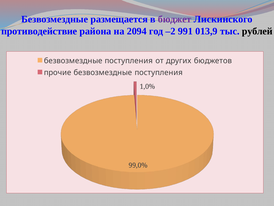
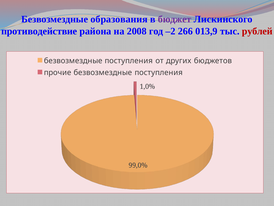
размещается: размещается -> образования (119, 19)
2094: 2094 -> 2008 (137, 31)
991: 991 -> 266 (185, 31)
рублей colour: black -> red (257, 31)
